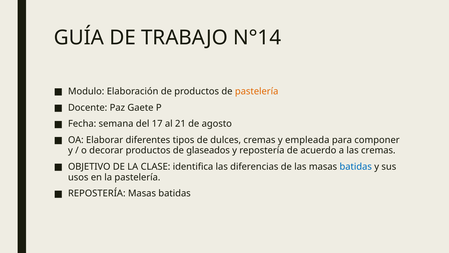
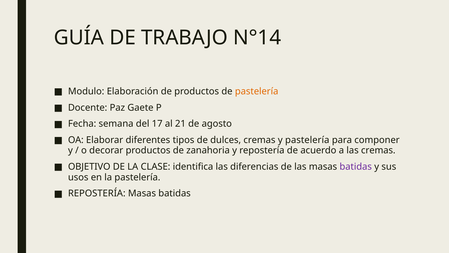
y empleada: empleada -> pastelería (307, 140)
glaseados: glaseados -> zanahoria (208, 150)
batidas colour: blue -> purple (356, 166)
